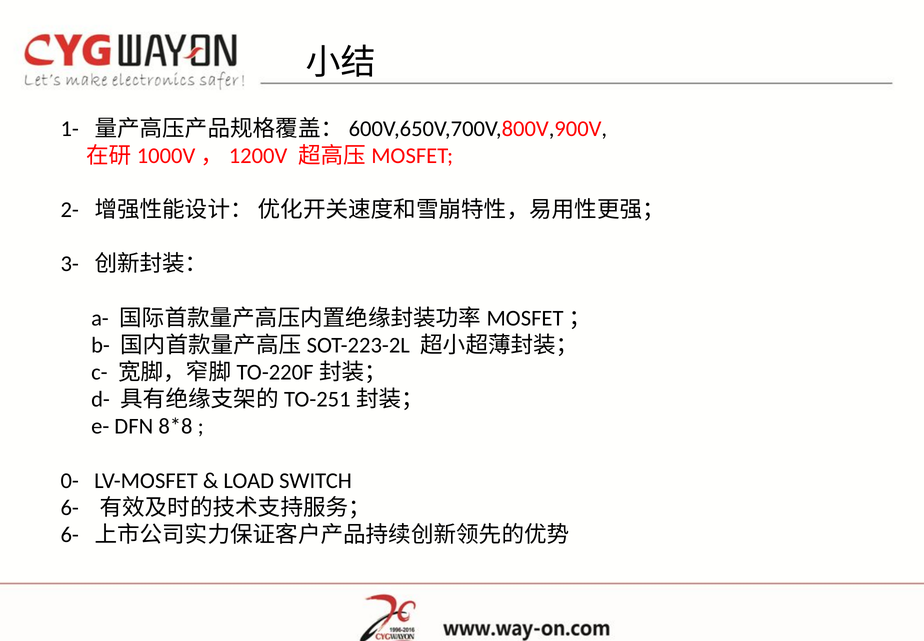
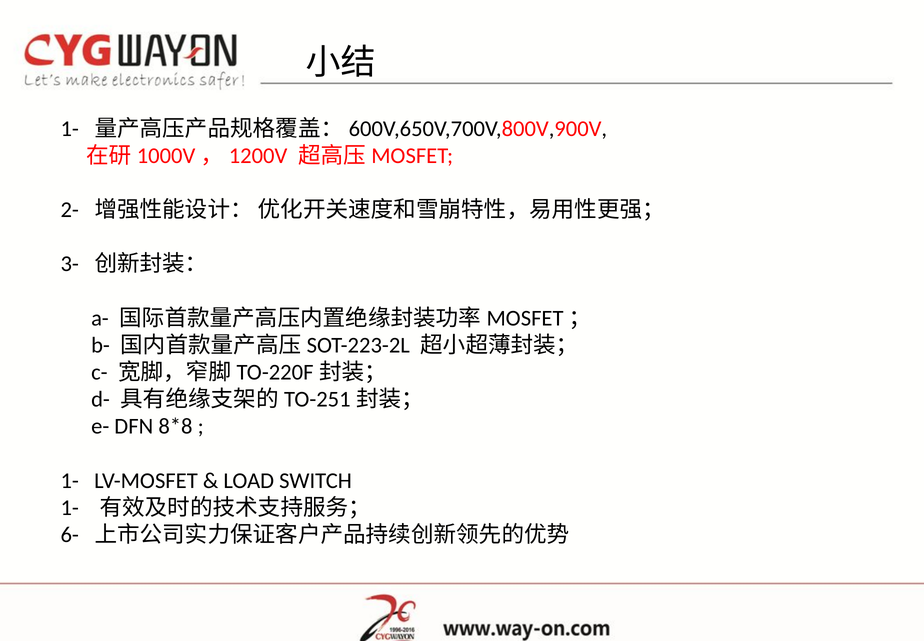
0-: 0- -> 1- (70, 481)
6-: 6- -> 1- (70, 508)
